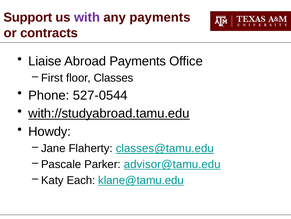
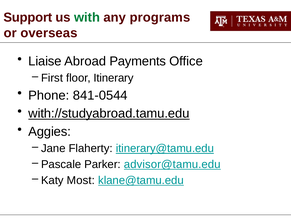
with colour: purple -> green (87, 17)
any payments: payments -> programs (160, 17)
contracts: contracts -> overseas (49, 33)
Classes: Classes -> Itinerary (114, 78)
527-0544: 527-0544 -> 841-0544 (100, 95)
Howdy: Howdy -> Aggies (50, 131)
classes@tamu.edu: classes@tamu.edu -> itinerary@tamu.edu (165, 148)
Each: Each -> Most (81, 180)
